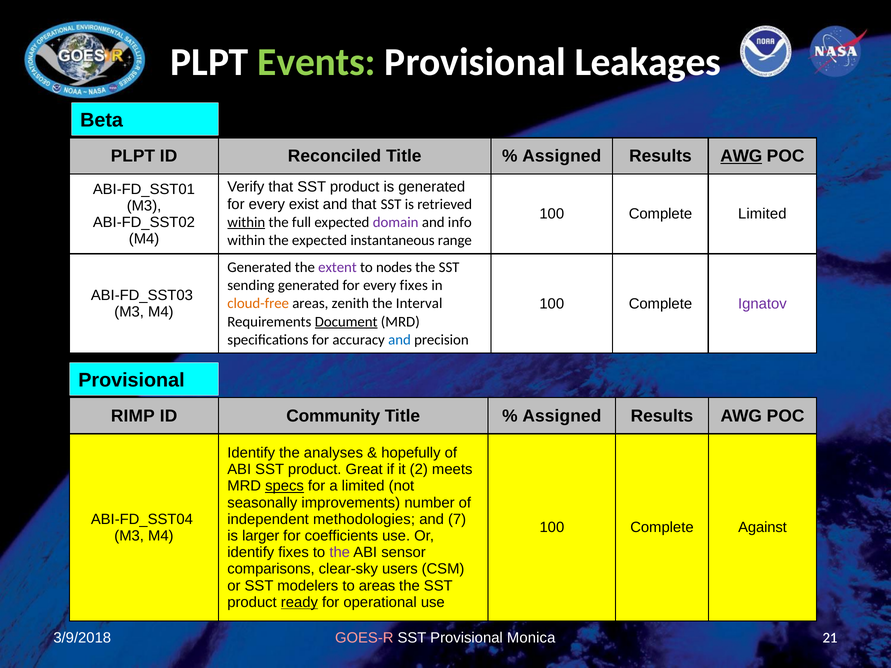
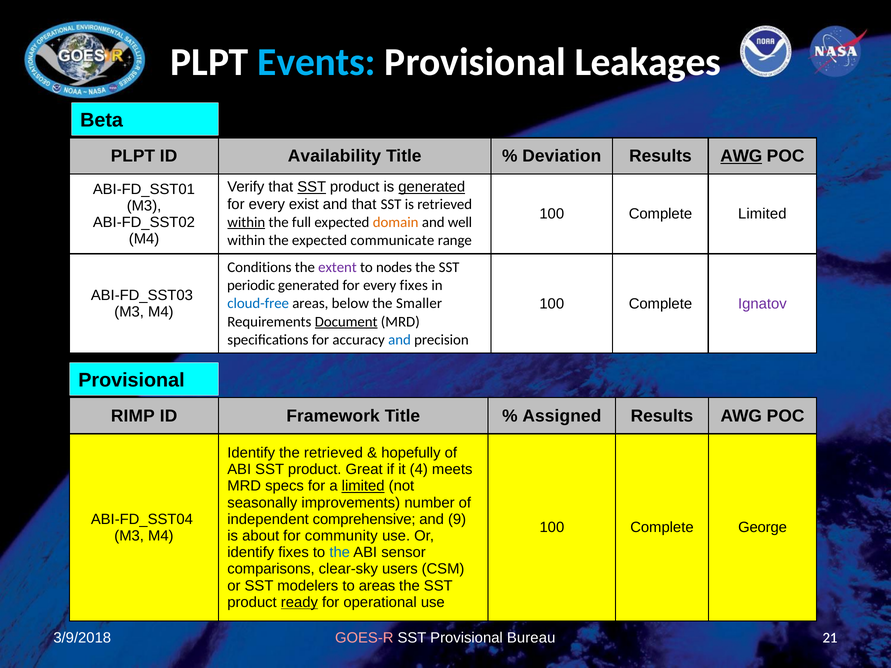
Events colour: light green -> light blue (317, 62)
Reconciled: Reconciled -> Availability (334, 156)
Assigned: Assigned -> Deviation (562, 156)
SST underline: none -> present (312, 187)
generated underline: none -> present (432, 187)
domain colour: purple -> orange (396, 222)
info: info -> well (460, 222)
instantaneous: instantaneous -> communicate (392, 240)
Generated: Generated -> Conditions (259, 267)
sending: sending -> periodic (251, 286)
cloud-free colour: orange -> blue (258, 304)
zenith: zenith -> below (350, 304)
Interval: Interval -> Smaller (419, 304)
Community: Community -> Framework (333, 416)
the analyses: analyses -> retrieved (333, 453)
2: 2 -> 4 (419, 470)
specs underline: present -> none (285, 486)
limited underline: none -> present (363, 486)
methodologies: methodologies -> comprehensive (364, 519)
7: 7 -> 9 (457, 519)
Against: Against -> George (763, 528)
larger: larger -> about (261, 536)
coefficients: coefficients -> community (341, 536)
the colour: purple -> blue (340, 553)
Monica: Monica -> Bureau (531, 638)
